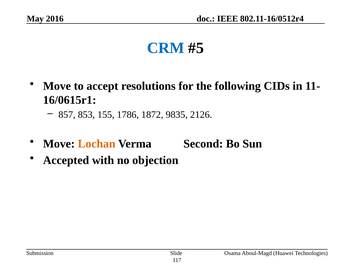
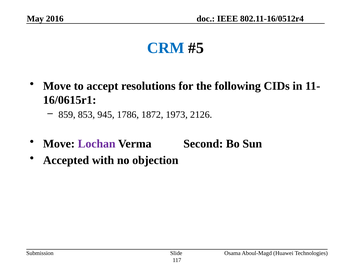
857: 857 -> 859 (67, 114)
155: 155 -> 945 (106, 114)
9835: 9835 -> 1973 (177, 114)
Lochan colour: orange -> purple (97, 143)
